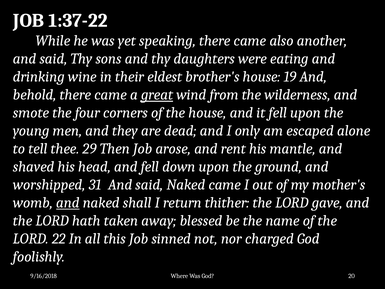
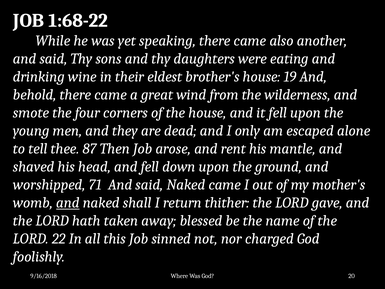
1:37-22: 1:37-22 -> 1:68-22 (78, 21)
great underline: present -> none (157, 95)
29: 29 -> 87 (89, 149)
31: 31 -> 71 (95, 185)
